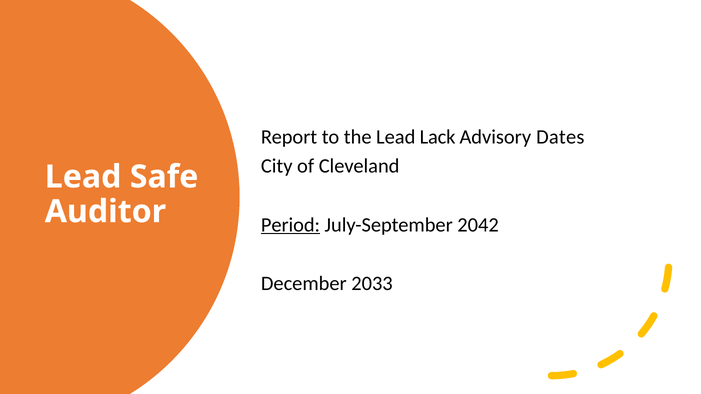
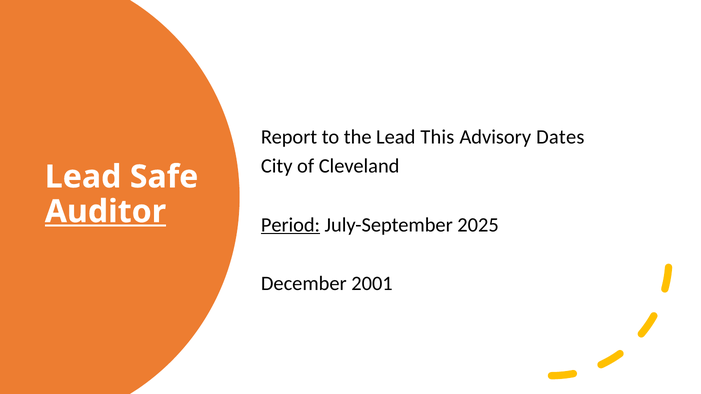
Lack: Lack -> This (437, 137)
Auditor underline: none -> present (105, 212)
2042: 2042 -> 2025 (478, 225)
2033: 2033 -> 2001 (372, 284)
